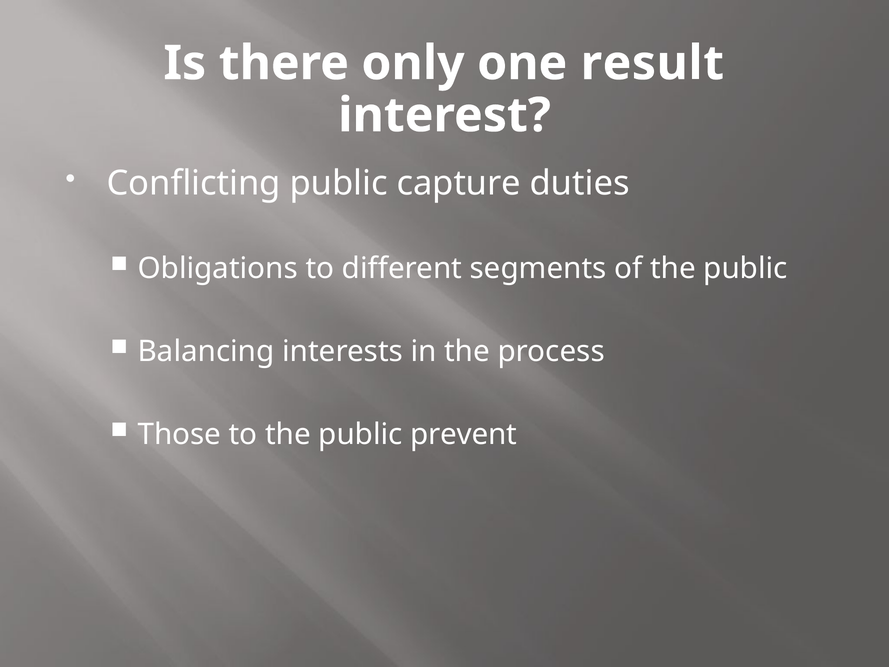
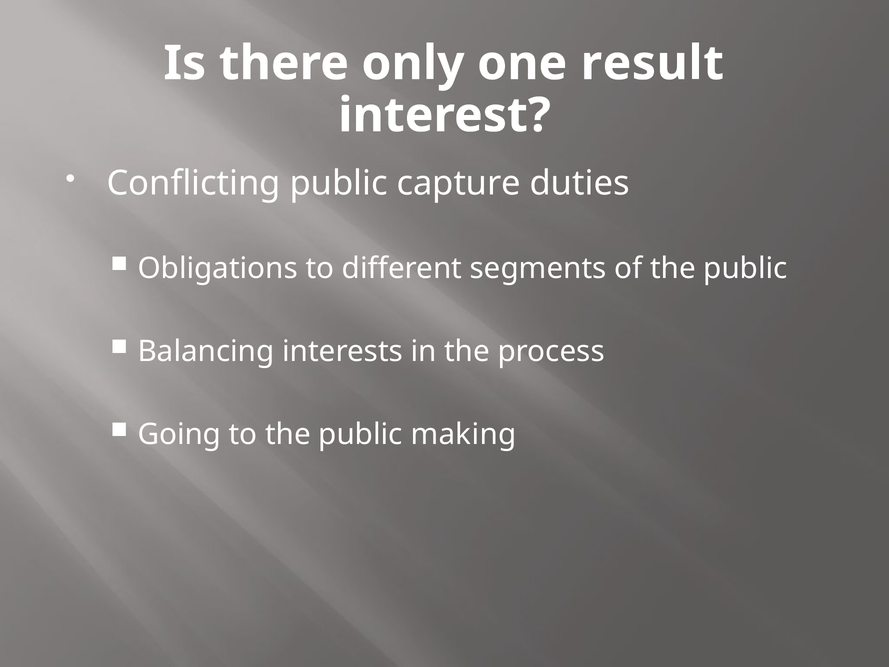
Those: Those -> Going (179, 435)
prevent: prevent -> making (463, 435)
